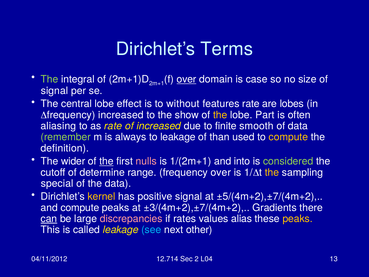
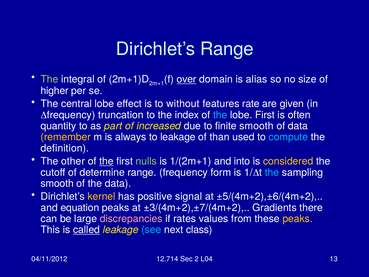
Dirichlet’s Terms: Terms -> Range (227, 49)
case: case -> alias (257, 79)
signal: signal -> higher (55, 91)
lobes: lobes -> given (292, 104)
frequency increased: increased -> truncation (121, 115)
show: show -> index (187, 115)
the colour: yellow -> light blue (220, 115)
lobe Part: Part -> First (265, 115)
aliasing: aliasing -> quantity (58, 126)
as rate: rate -> part (113, 126)
remember colour: light green -> yellow (66, 137)
compute colour: yellow -> light blue (288, 137)
wider: wider -> other (73, 161)
nulls colour: pink -> light green (146, 161)
considered colour: light green -> yellow (288, 161)
frequency over: over -> form (221, 172)
the colour: yellow -> light blue (272, 172)
special: special -> smooth (57, 183)
±5/(4m+2),±7/(4m+2: ±5/(4m+2),±7/(4m+2 -> ±5/(4m+2),±6/(4m+2 (270, 196)
and compute: compute -> equation (80, 207)
can underline: present -> none (49, 219)
alias: alias -> from (242, 219)
called underline: none -> present (87, 230)
other: other -> class (199, 230)
